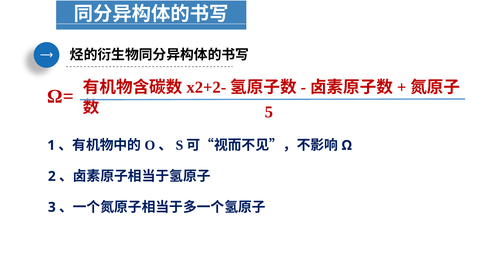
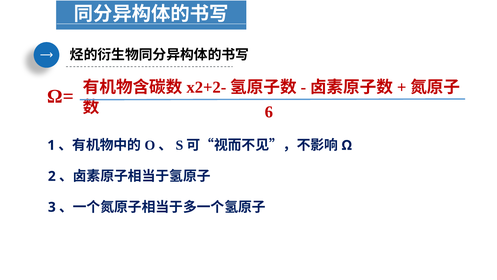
5: 5 -> 6 (269, 112)
